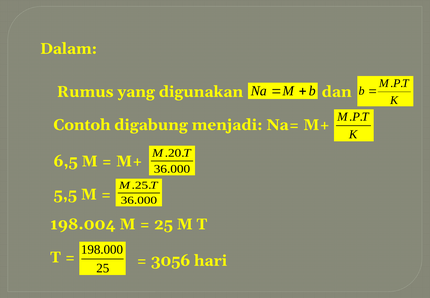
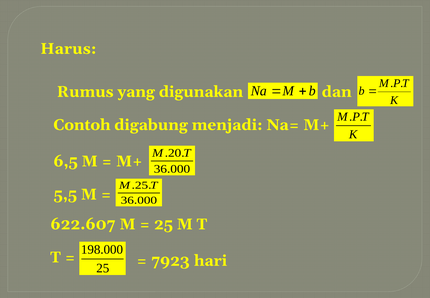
Dalam: Dalam -> Harus (68, 49)
198.004: 198.004 -> 622.607 (83, 224)
3056: 3056 -> 7923 (170, 260)
